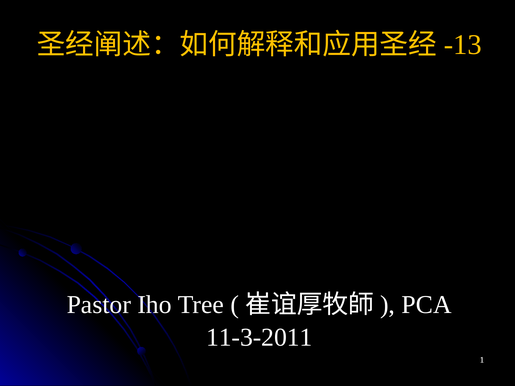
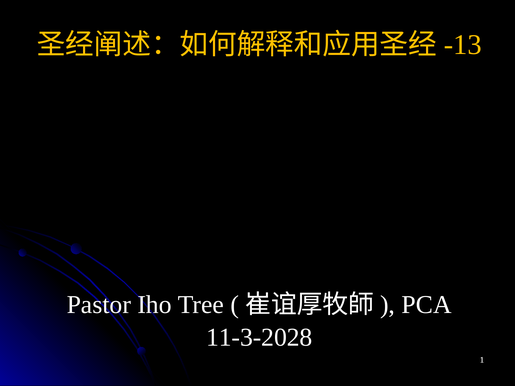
11-3-2011: 11-3-2011 -> 11-3-2028 (259, 338)
